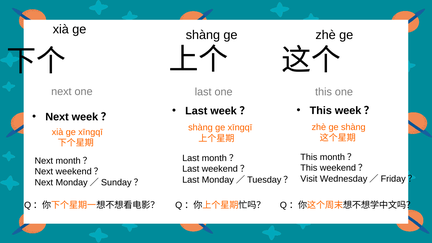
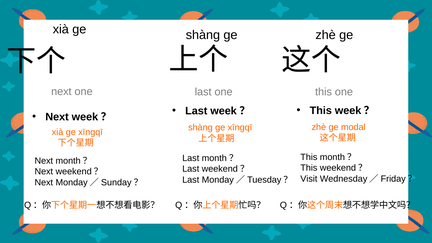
zhè ge shàng: shàng -> modal (353, 127)
